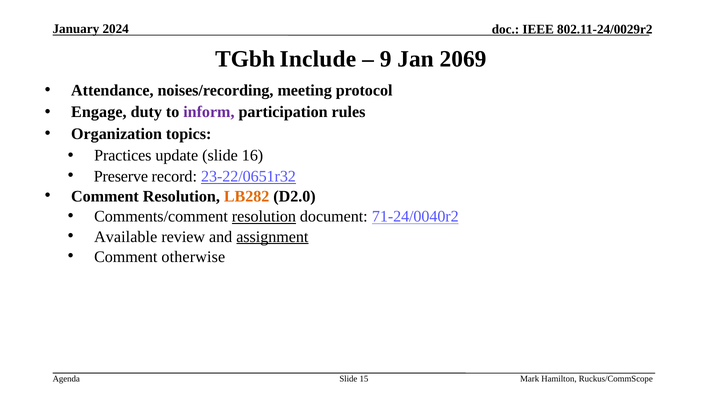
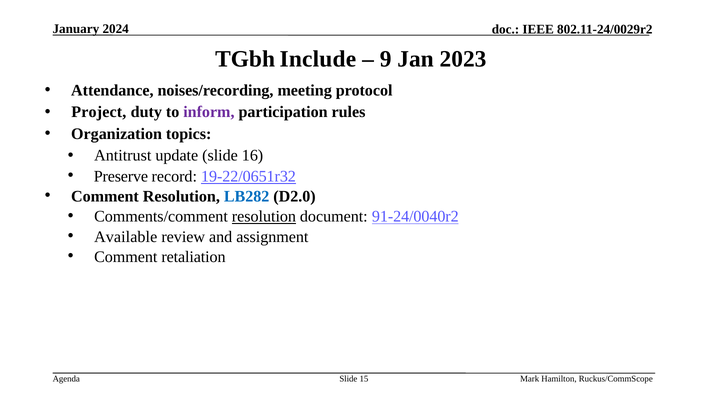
2069: 2069 -> 2023 (463, 59)
Engage: Engage -> Project (99, 112)
Practices: Practices -> Antitrust (123, 156)
23-22/0651r32: 23-22/0651r32 -> 19-22/0651r32 (249, 176)
LB282 colour: orange -> blue (247, 196)
71-24/0040r2: 71-24/0040r2 -> 91-24/0040r2 (415, 217)
assignment underline: present -> none (272, 237)
otherwise: otherwise -> retaliation (193, 257)
